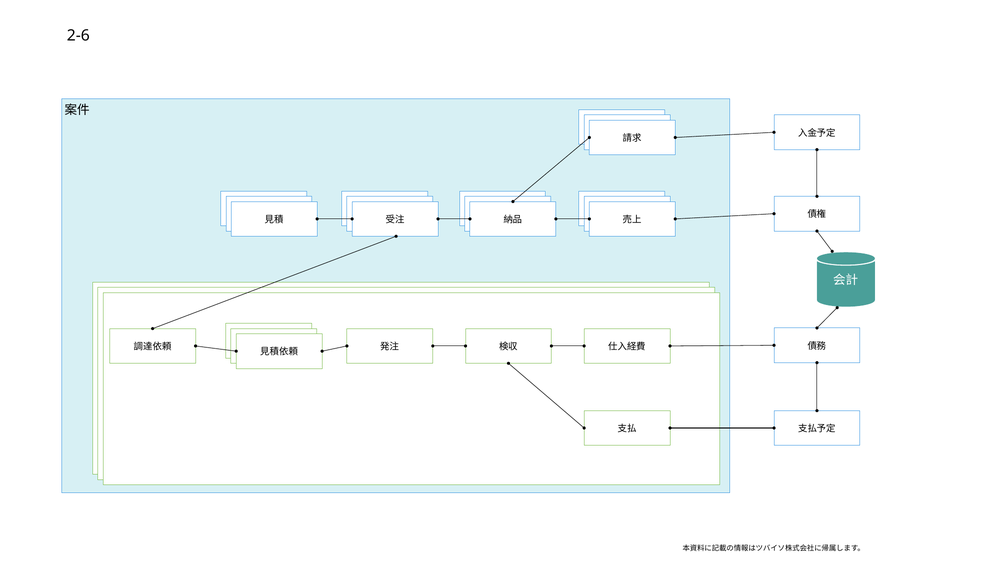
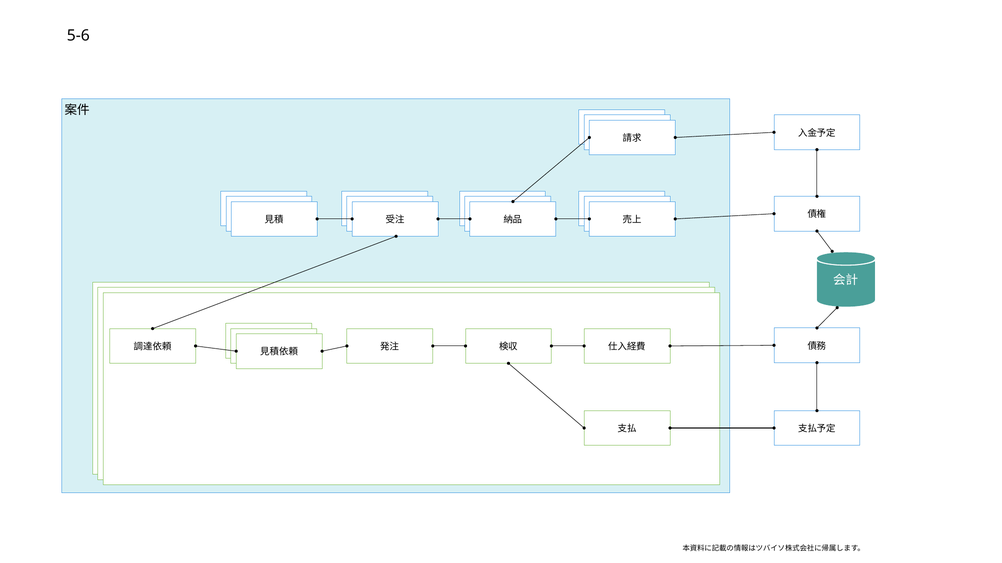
2-6: 2-6 -> 5-6 (78, 35)
